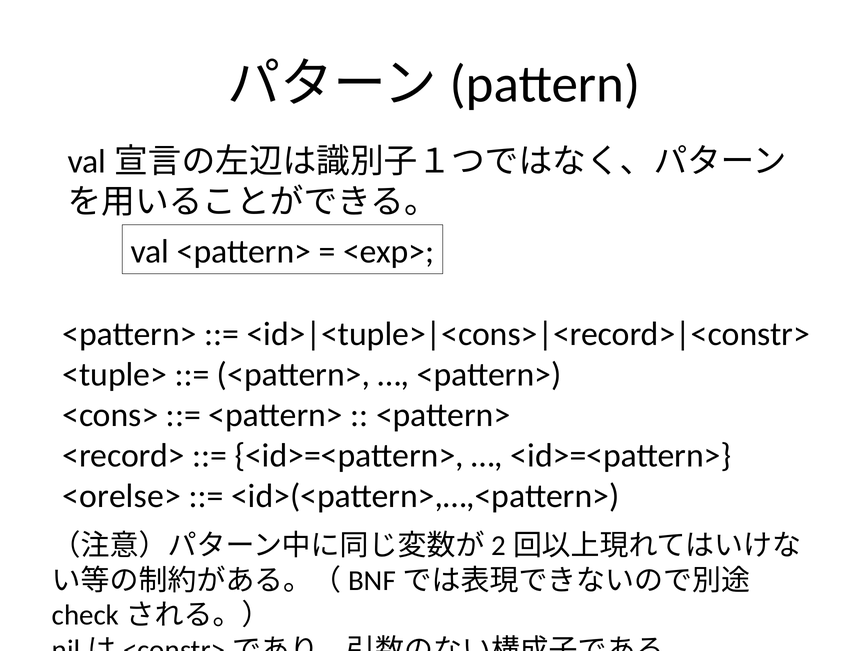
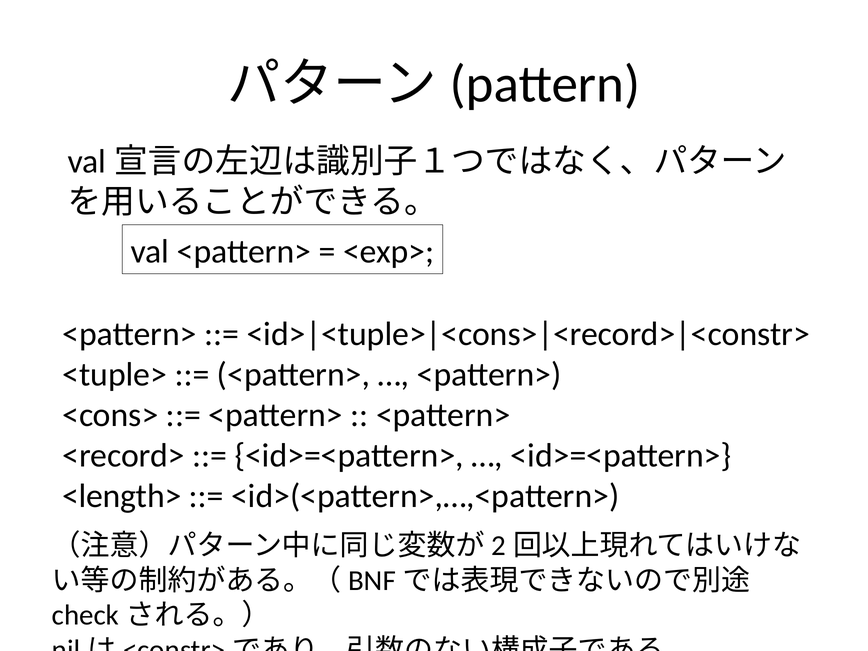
<orelse>: <orelse> -> <length> (122, 496)
